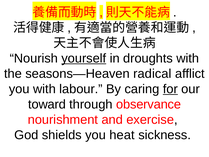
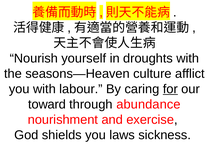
yourself underline: present -> none (84, 58)
radical: radical -> culture (152, 74)
observance: observance -> abundance (148, 104)
heat: heat -> laws (122, 135)
